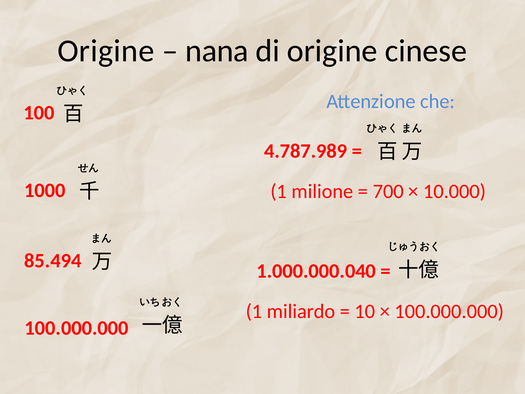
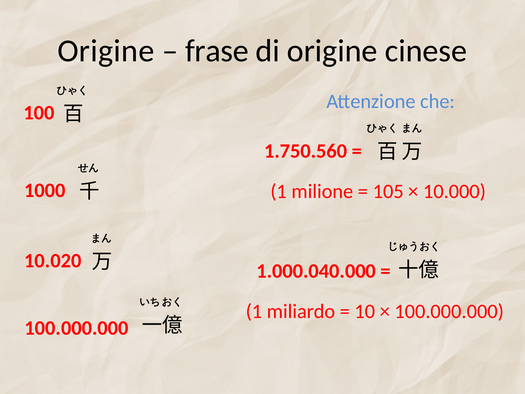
nana: nana -> frase (217, 51)
4.787.989: 4.787.989 -> 1.750.560 (306, 151)
700: 700 -> 105 (388, 191)
85.494: 85.494 -> 10.020 (53, 261)
1.000.000.040: 1.000.000.040 -> 1.000.040.000 (316, 271)
